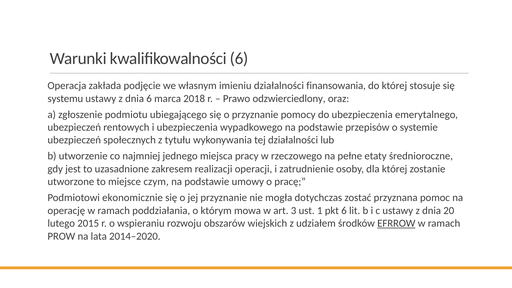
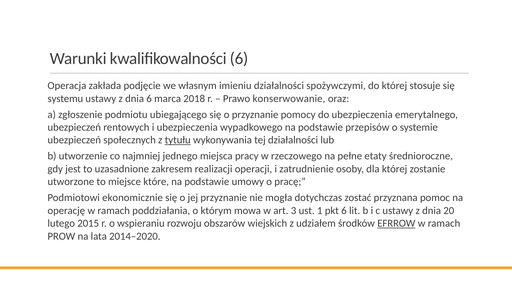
finansowania: finansowania -> spożywczymi (336, 86)
odzwierciedlony: odzwierciedlony -> konserwowanie (289, 98)
tytułu underline: none -> present (178, 140)
czym: czym -> które (156, 182)
